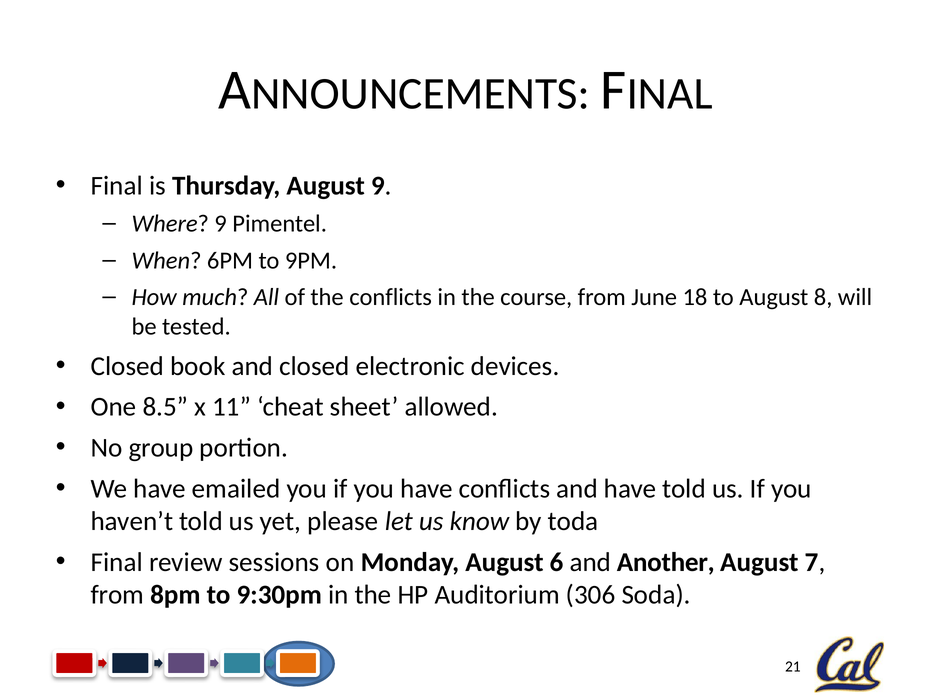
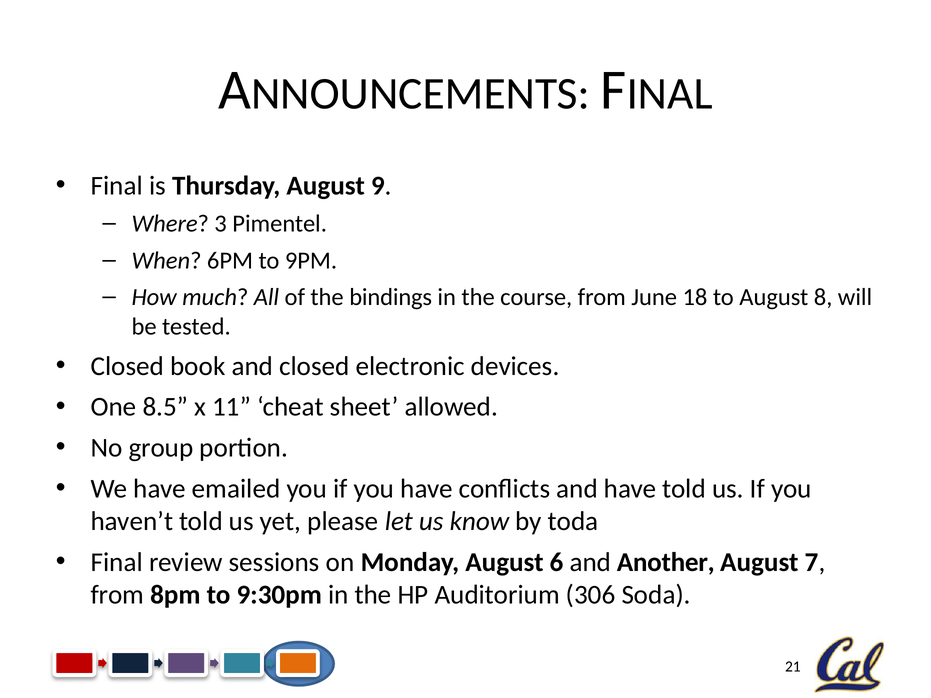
Where 9: 9 -> 3 (221, 224)
the conflicts: conflicts -> bindings (391, 297)
